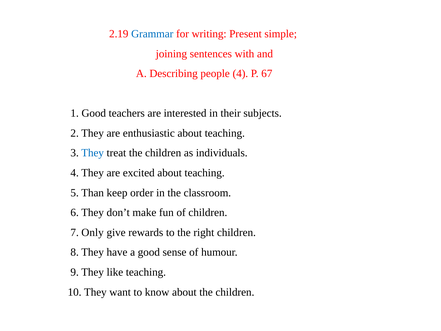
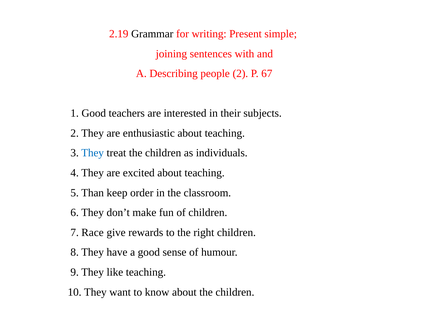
Grammar colour: blue -> black (152, 34)
people 4: 4 -> 2 (240, 74)
Only: Only -> Race (93, 232)
